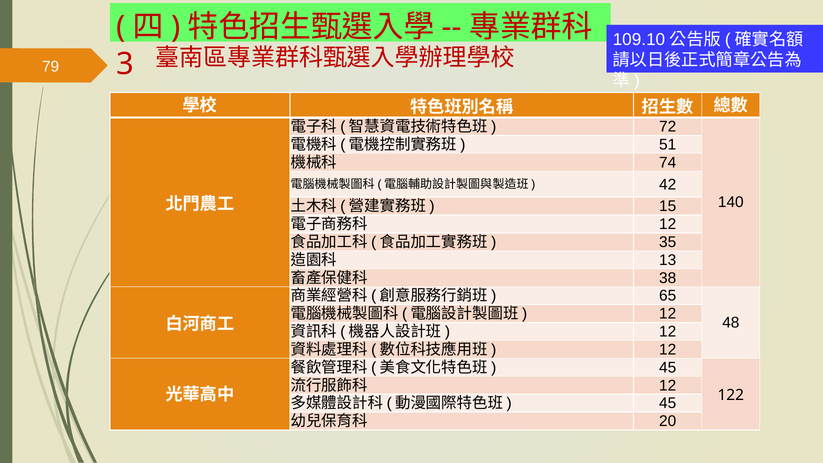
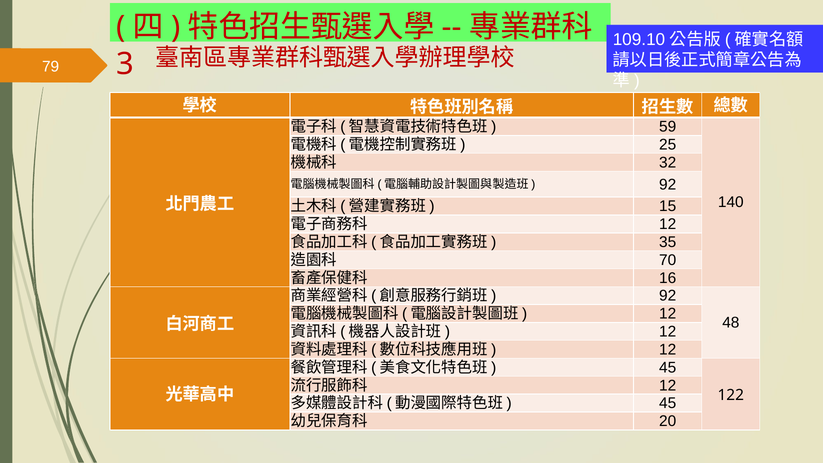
72: 72 -> 59 (668, 127)
51: 51 -> 25 (668, 145)
74: 74 -> 32 (668, 163)
42: 42 -> 92 (668, 184)
13: 13 -> 70 (668, 260)
38: 38 -> 16 (668, 278)
65: 65 -> 92 (668, 296)
